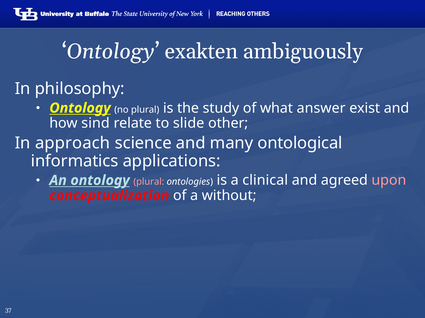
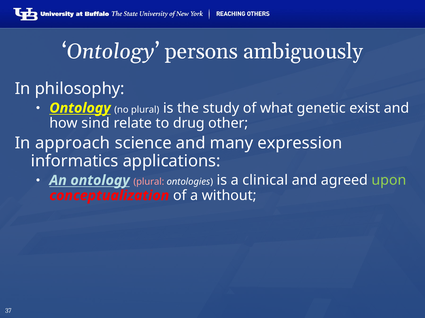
exakten: exakten -> persons (201, 52)
answer: answer -> genetic (321, 108)
slide: slide -> drug (189, 124)
ontological: ontological -> expression (300, 143)
upon colour: pink -> light green (389, 181)
